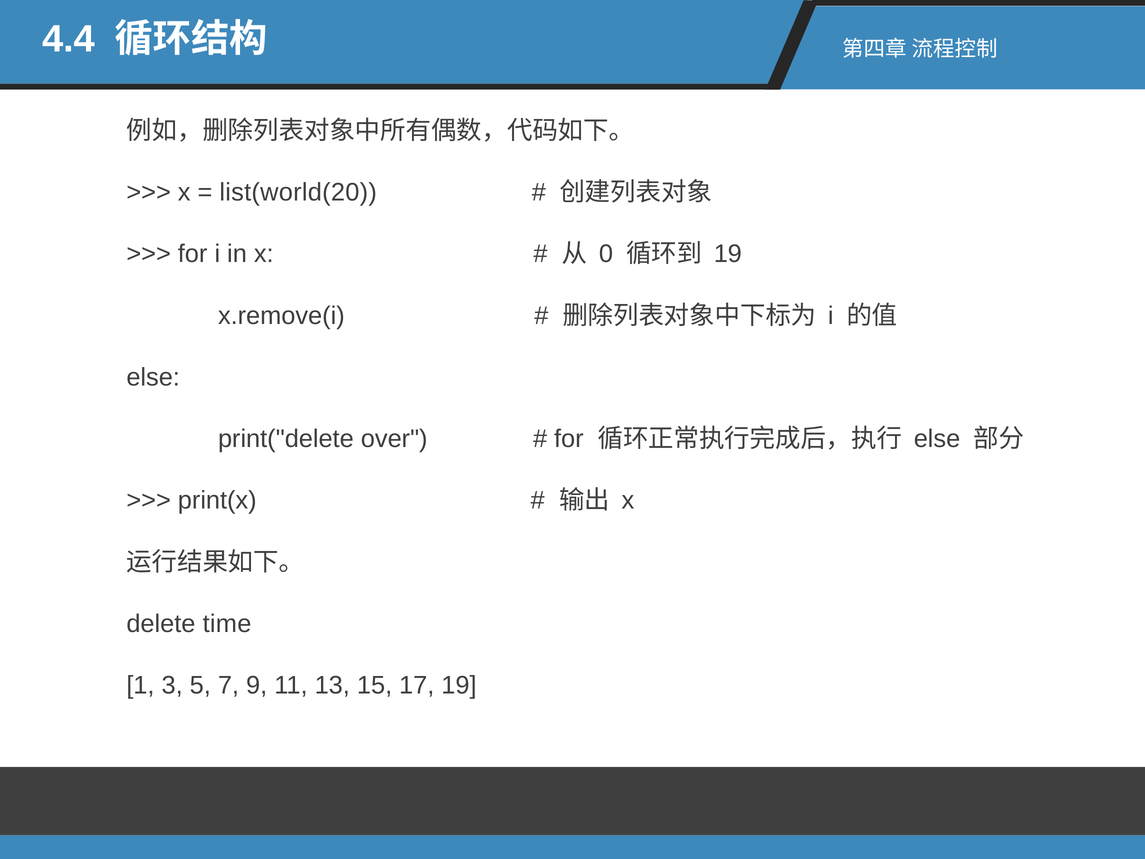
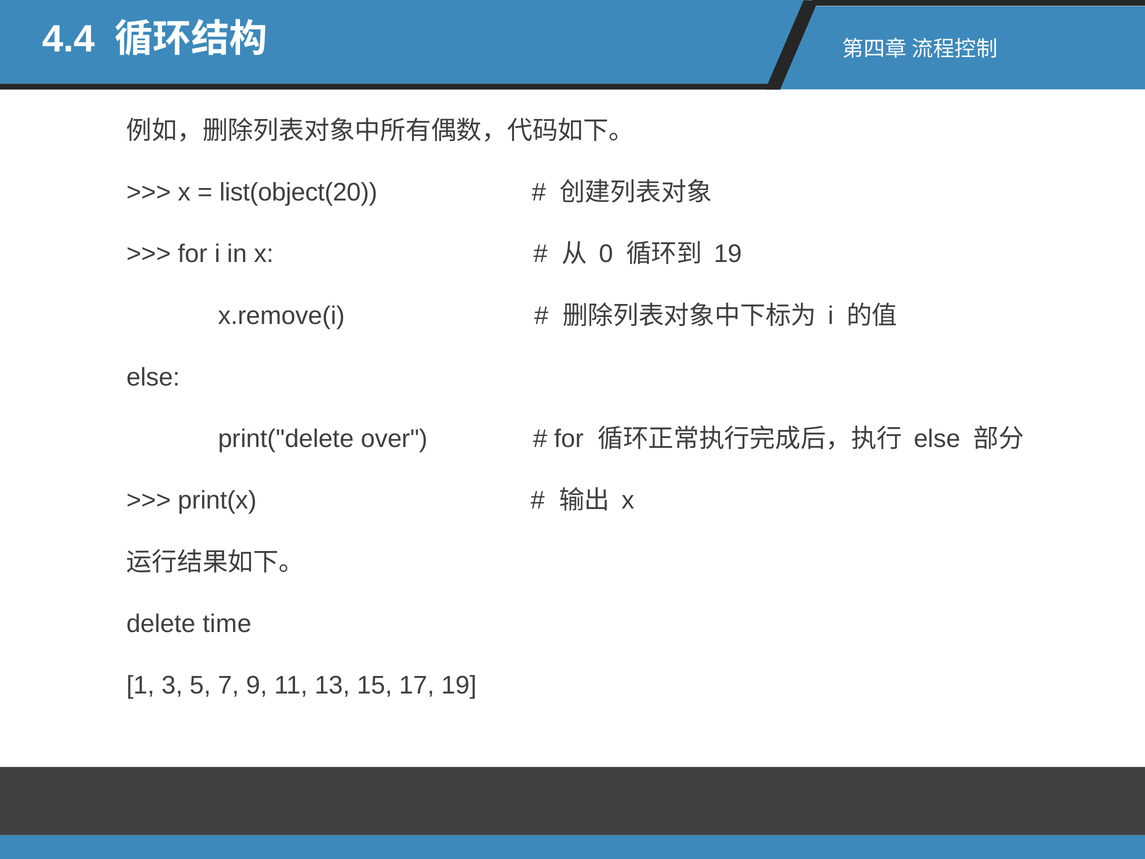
list(world(20: list(world(20 -> list(object(20 (298, 192)
